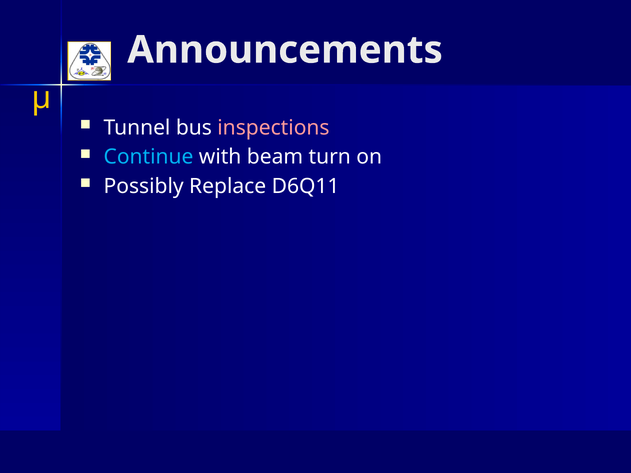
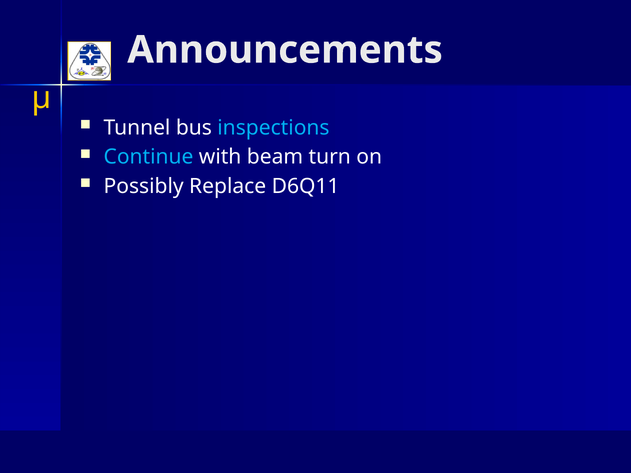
inspections colour: pink -> light blue (273, 128)
